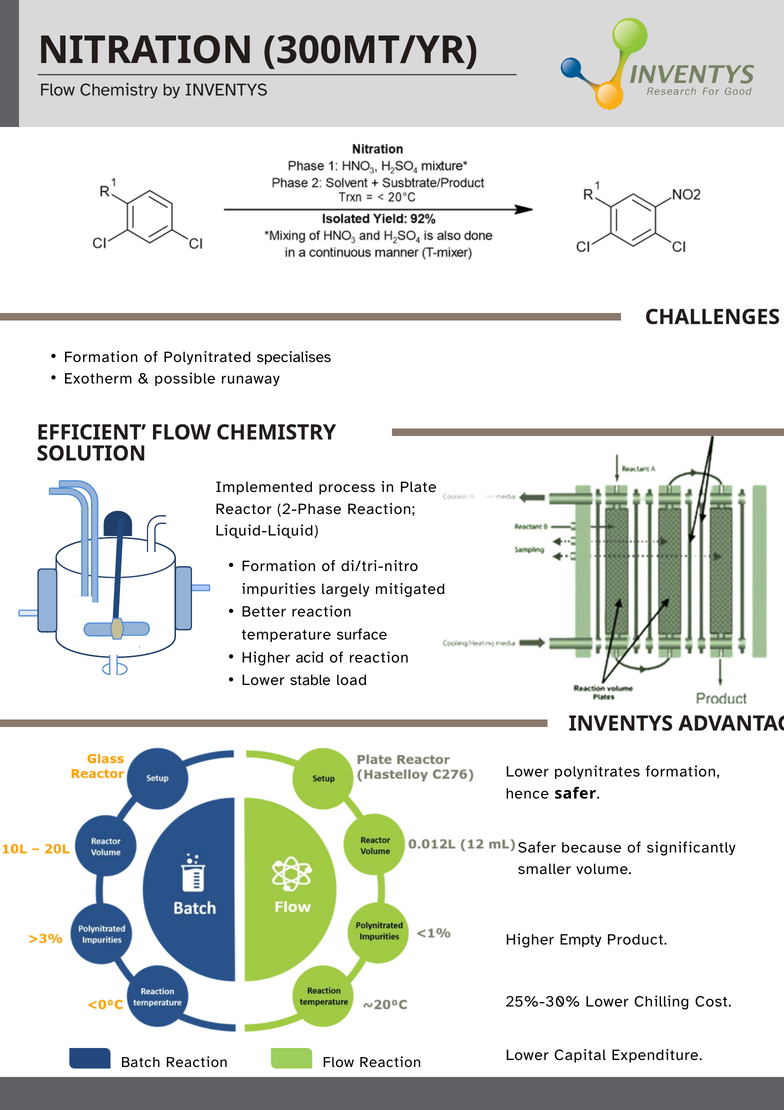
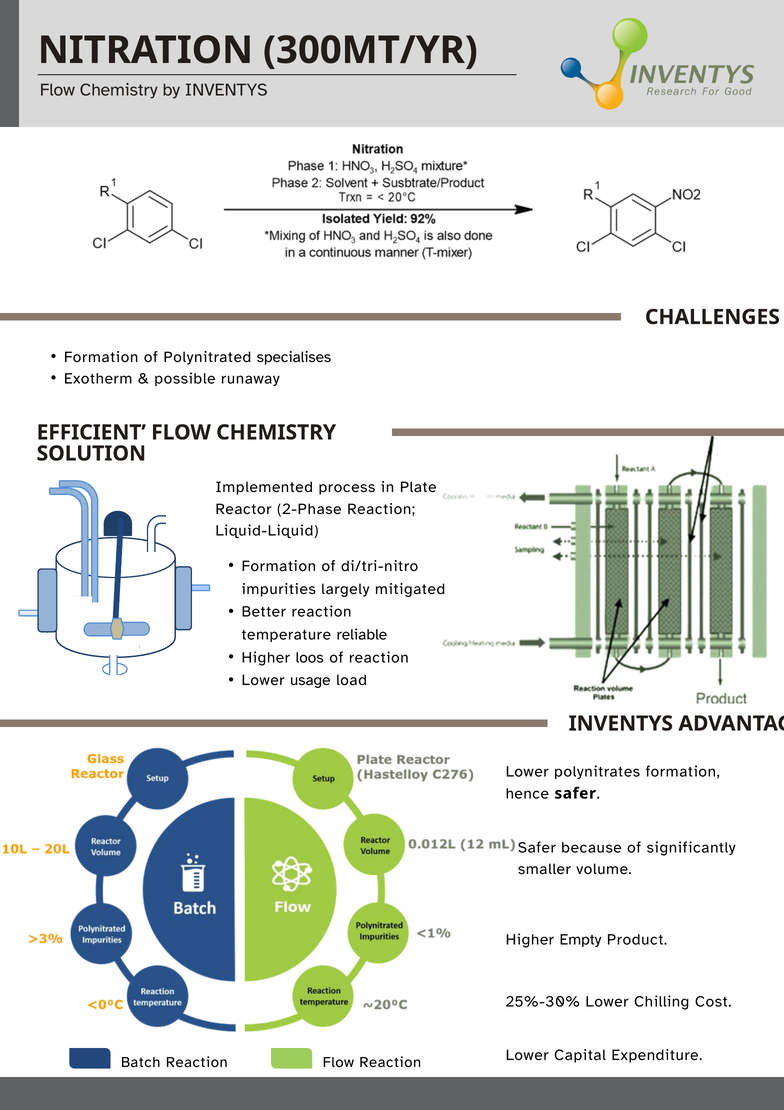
surface: surface -> reliable (362, 634)
acid: acid -> loos (310, 657)
stable: stable -> usage (310, 680)
